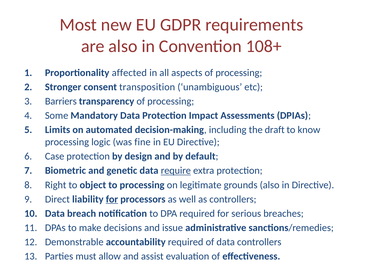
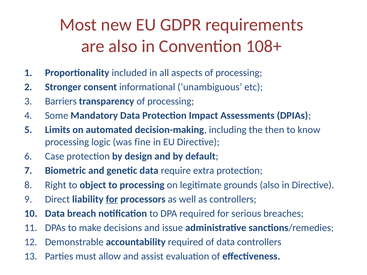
affected: affected -> included (129, 73)
transposition: transposition -> informational (147, 87)
draft: draft -> then (275, 130)
require underline: present -> none (176, 171)
